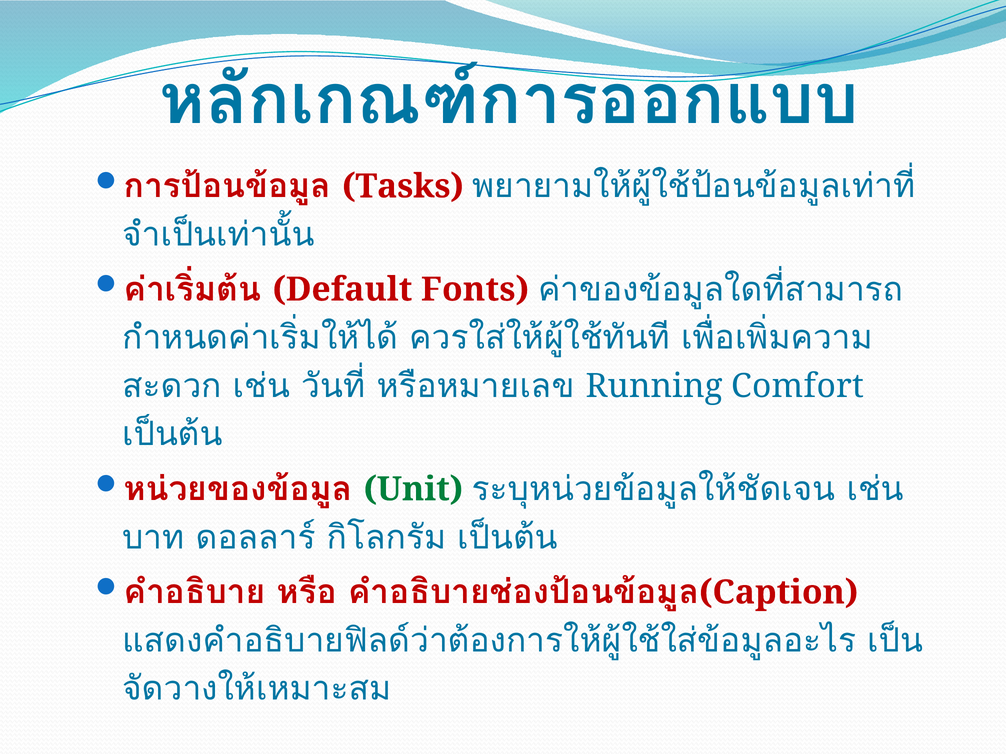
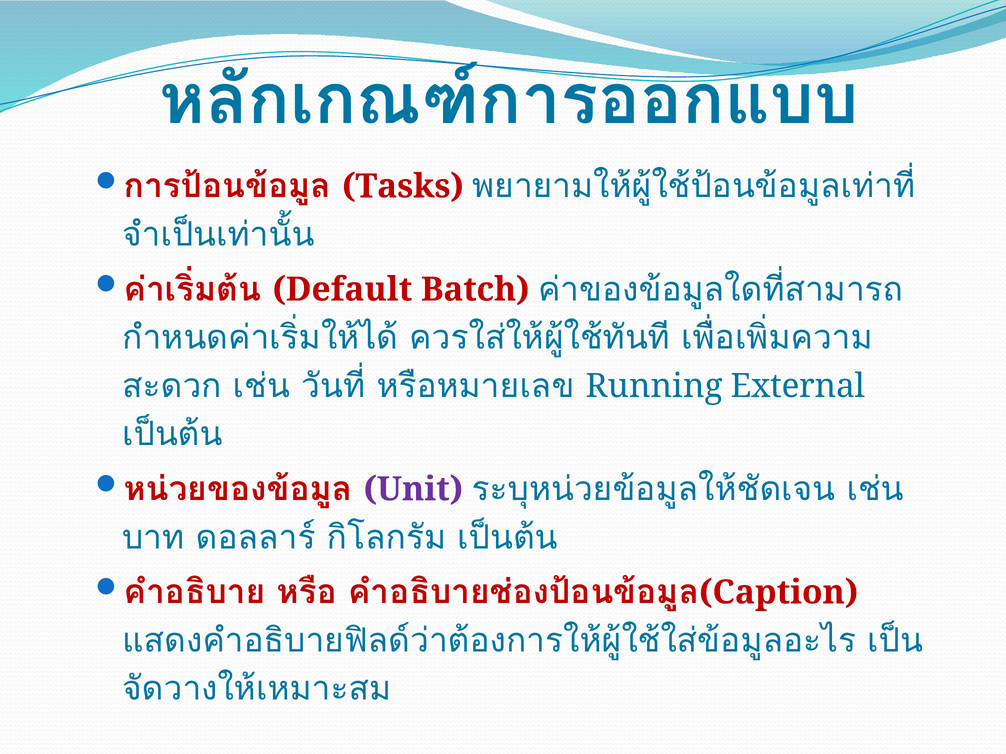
Fonts: Fonts -> Batch (475, 290)
Comfort: Comfort -> External (798, 386)
Unit colour: green -> purple (413, 490)
